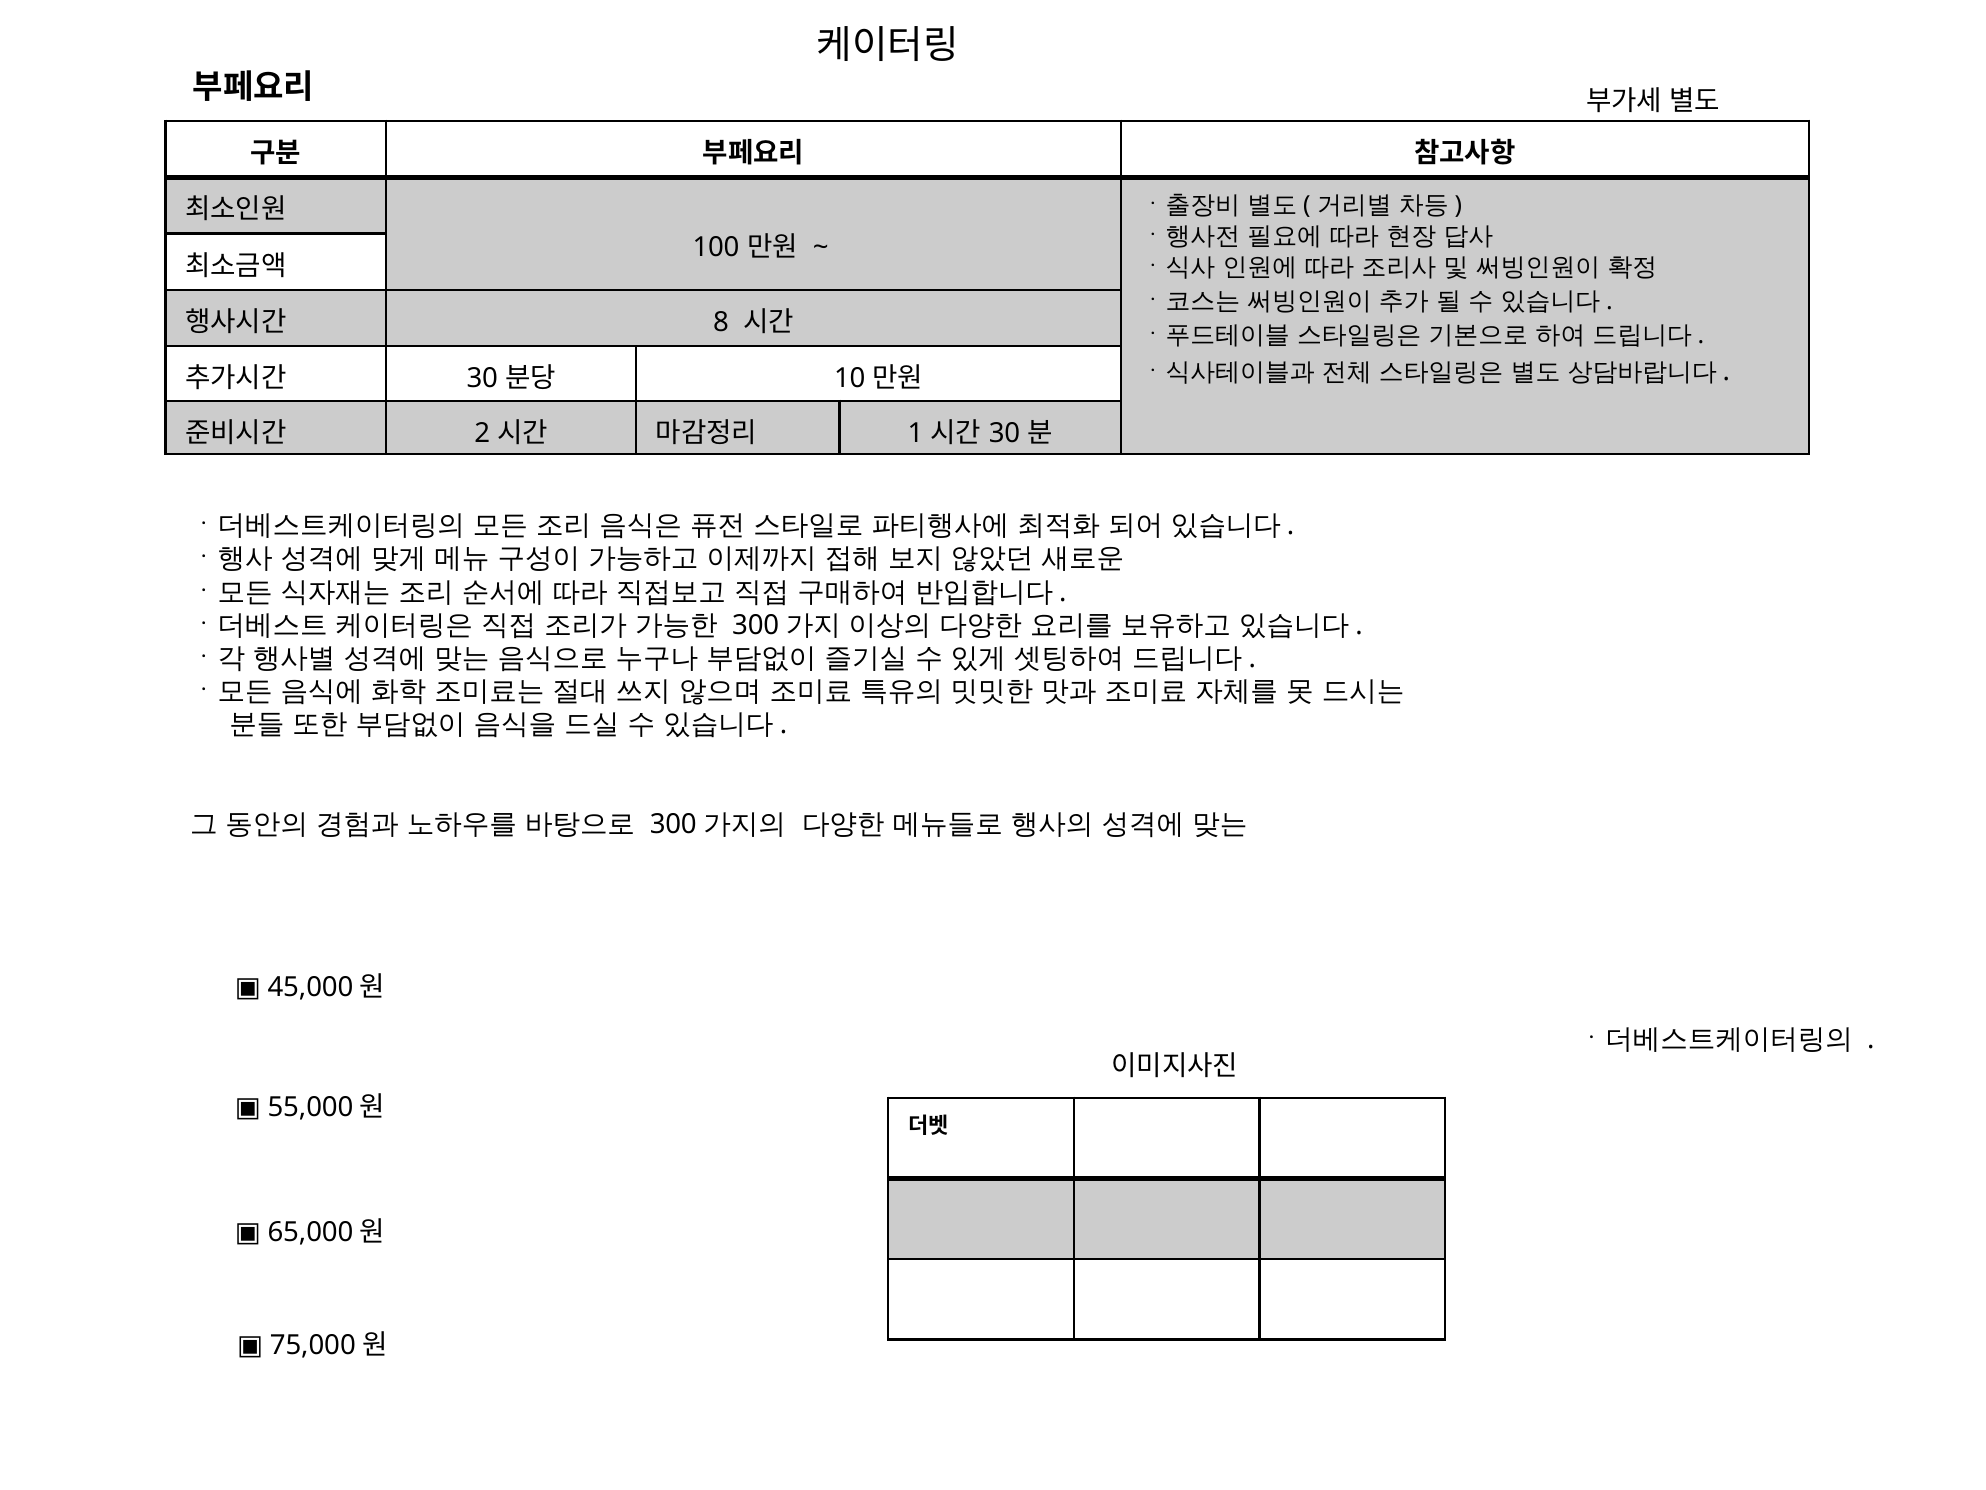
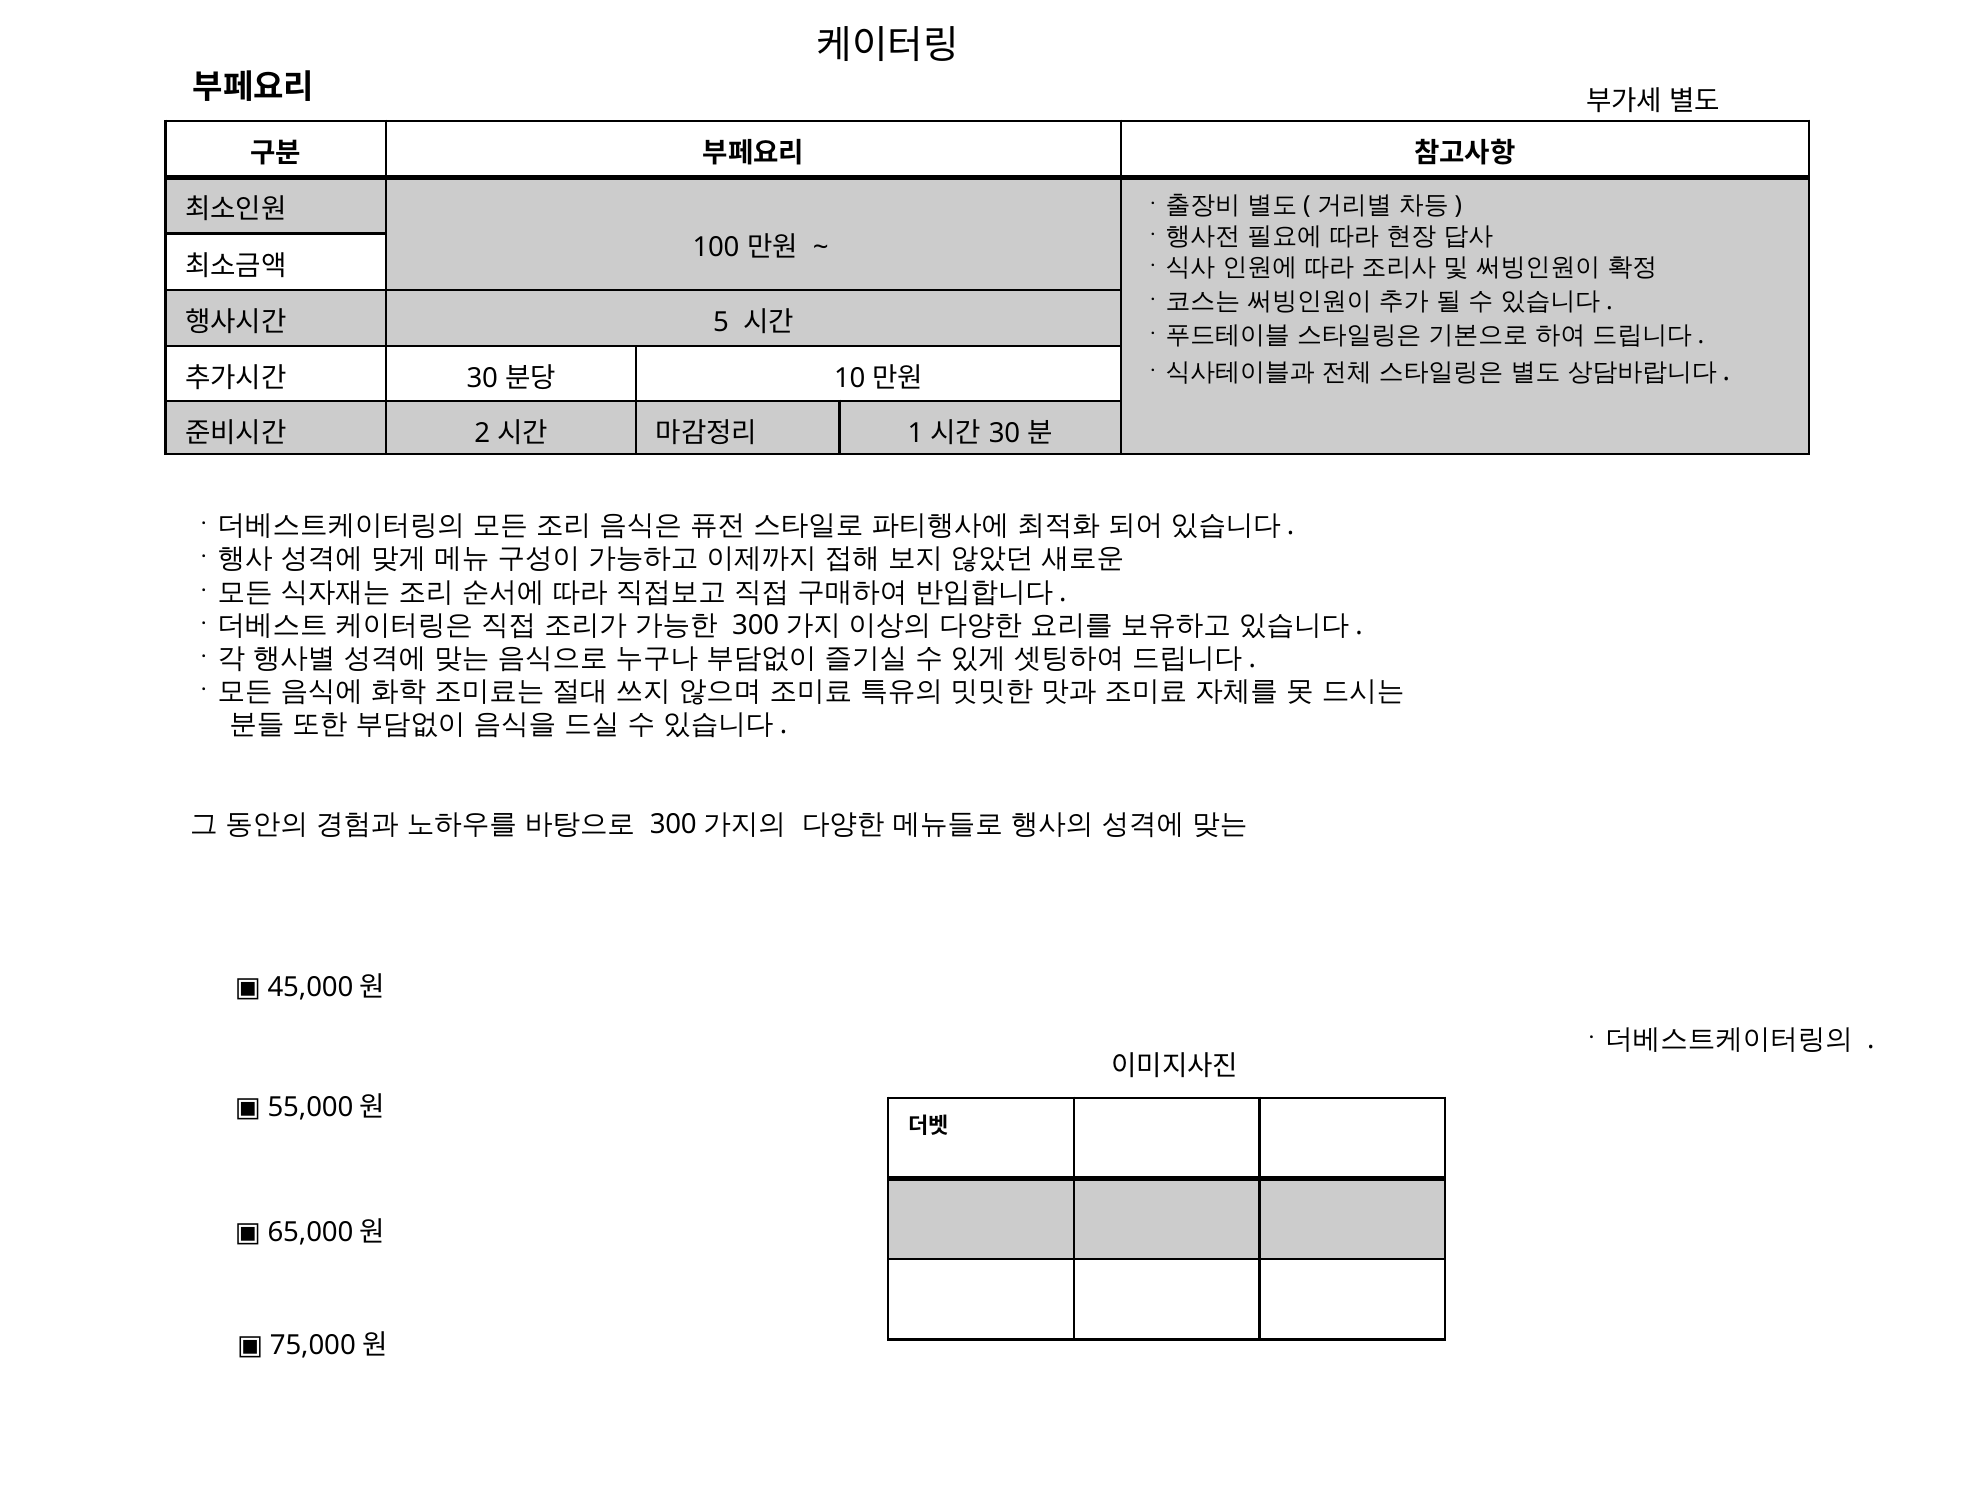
8: 8 -> 5 (721, 322)
